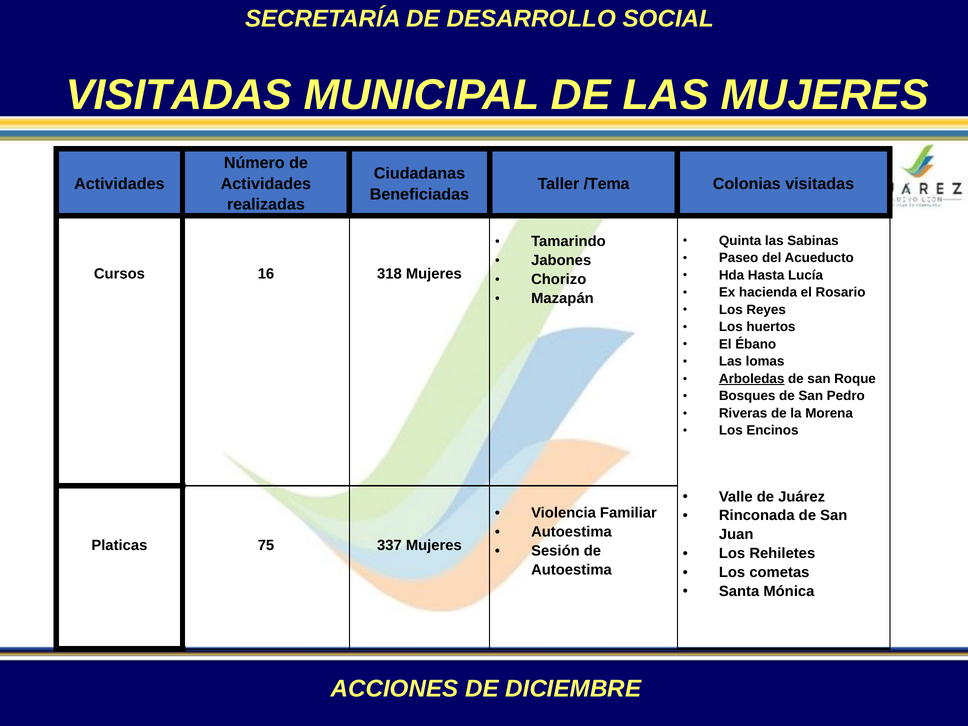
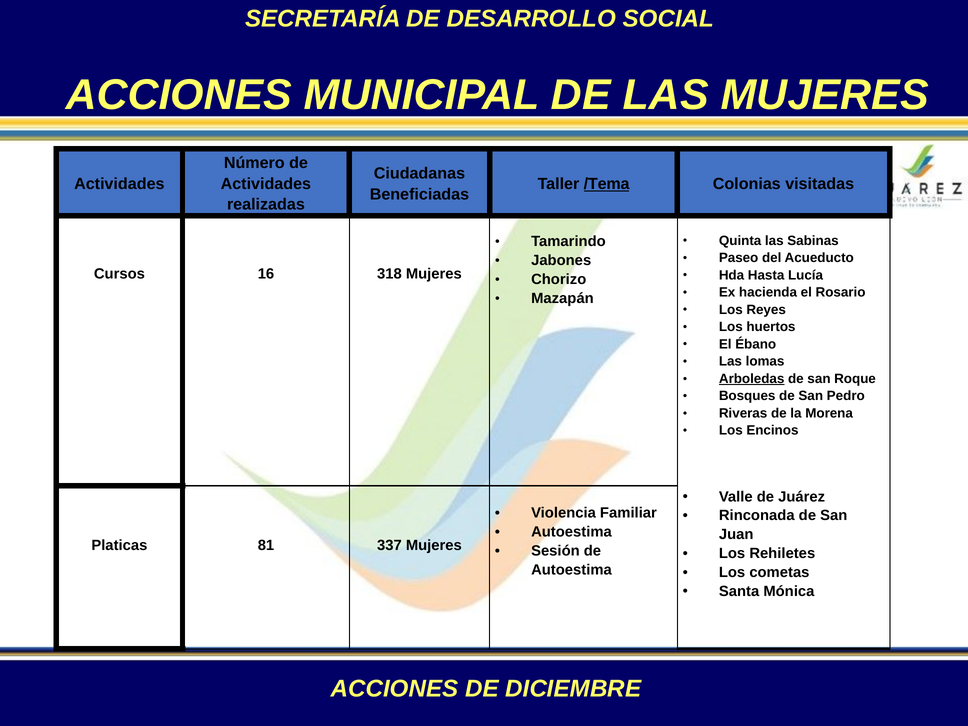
VISITADAS: VISITADAS -> ACCIONES (179, 95)
/Tema underline: none -> present (607, 184)
75: 75 -> 81 (266, 545)
